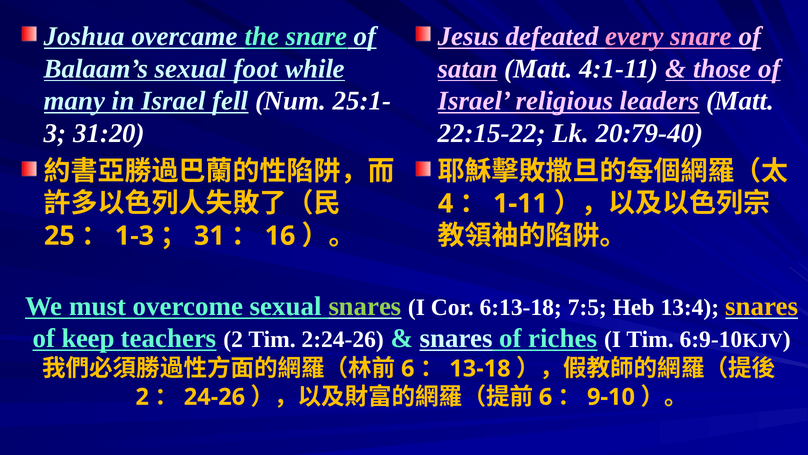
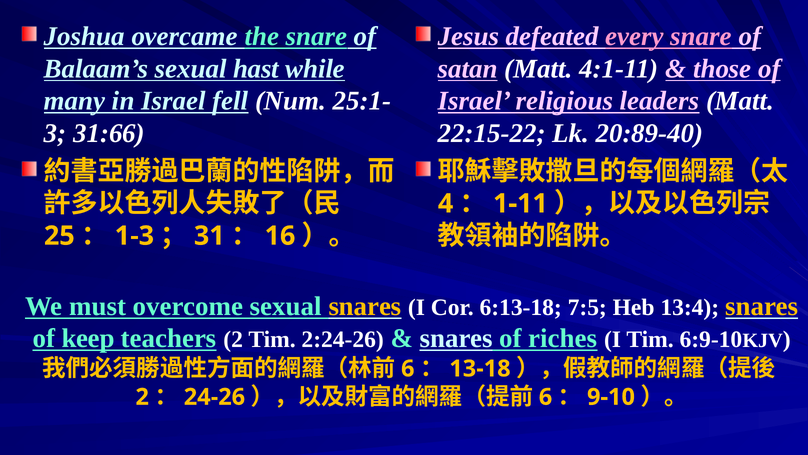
foot: foot -> hast (256, 69)
31:20: 31:20 -> 31:66 (109, 133)
20:79-40: 20:79-40 -> 20:89-40 (649, 133)
snares colour: light green -> yellow (365, 306)
